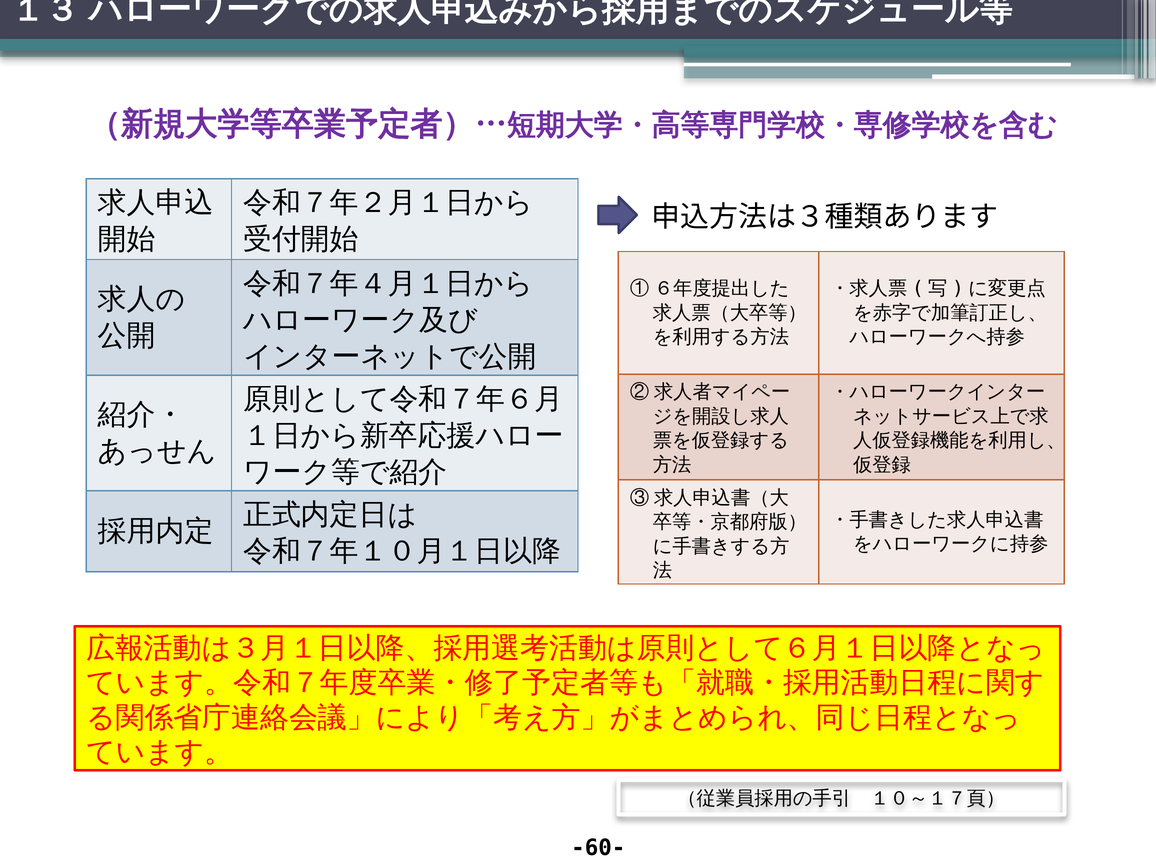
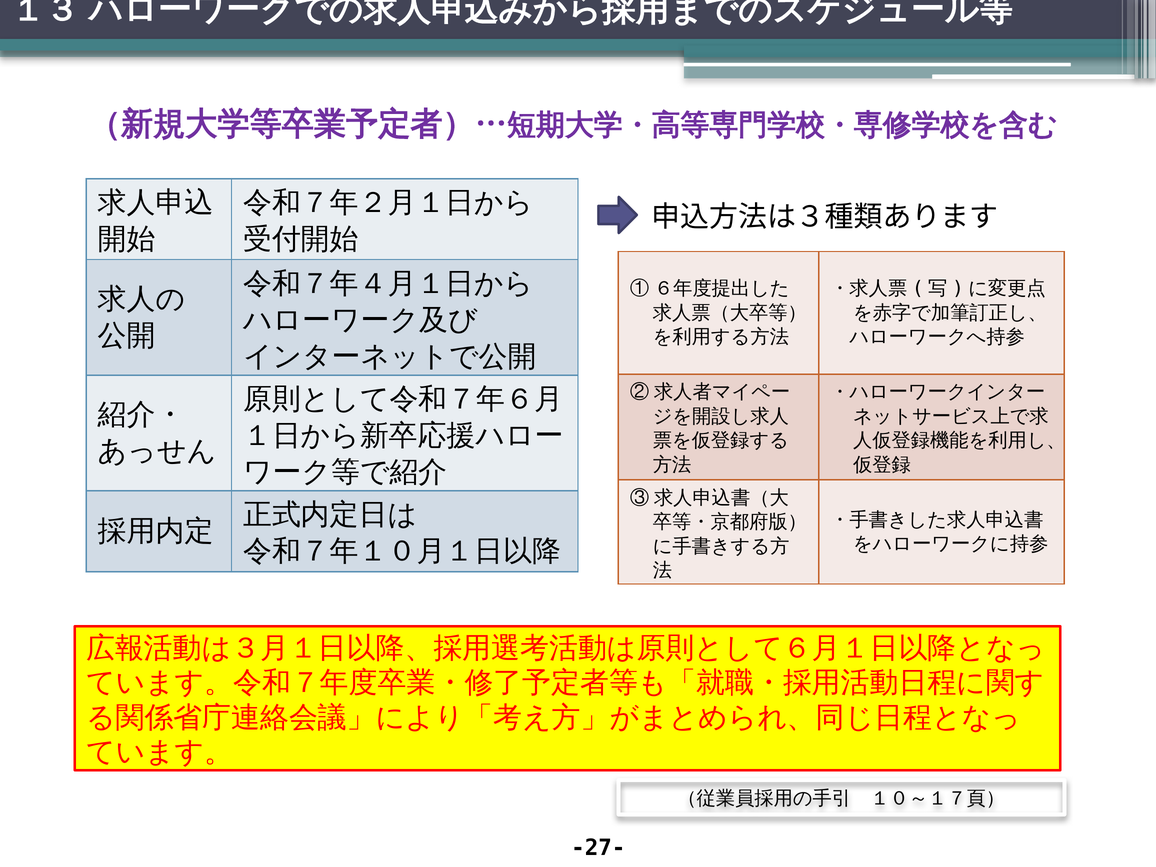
-60-: -60- -> -27- (598, 848)
